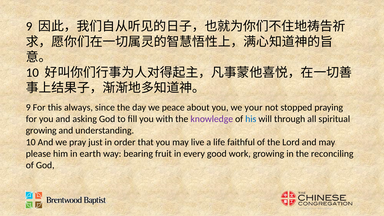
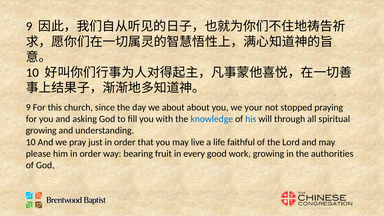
always: always -> church (78, 108)
we peace: peace -> about (173, 108)
knowledge colour: purple -> blue (212, 119)
him in earth: earth -> order (90, 154)
reconciling: reconciling -> authorities (332, 154)
